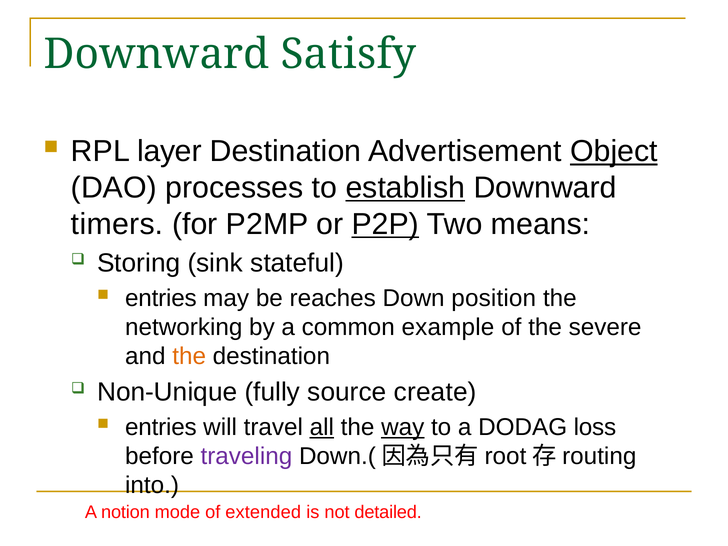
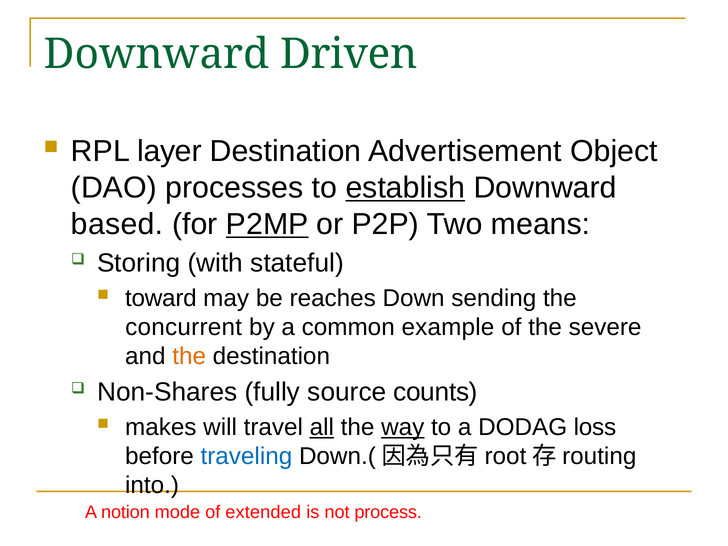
Satisfy: Satisfy -> Driven (349, 54)
Object underline: present -> none (614, 151)
timers: timers -> based (117, 224)
P2MP underline: none -> present (267, 224)
P2P underline: present -> none (385, 224)
sink: sink -> with (215, 263)
entries: entries -> toward (161, 298)
position: position -> sending (494, 298)
networking: networking -> concurrent (184, 327)
Non-Unique: Non-Unique -> Non-Shares (167, 392)
create: create -> counts (435, 392)
entries: entries -> makes (161, 427)
traveling colour: purple -> blue (246, 456)
detailed: detailed -> process (388, 512)
